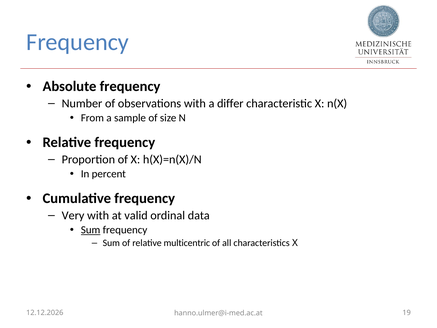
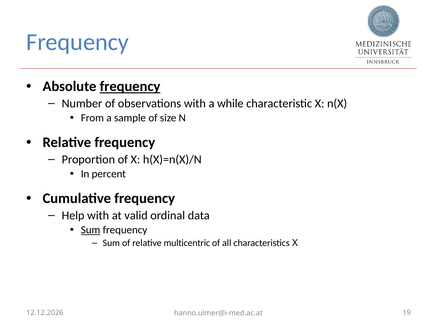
frequency underline: none -> present (130, 86)
differ: differ -> while (230, 103)
Very: Very -> Help (73, 215)
